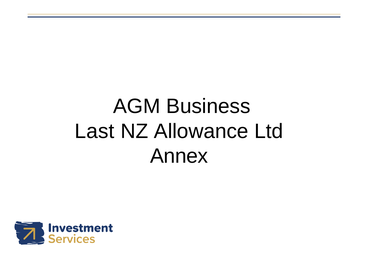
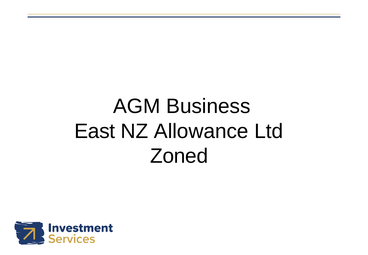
Last: Last -> East (95, 131)
Annex: Annex -> Zoned (179, 156)
